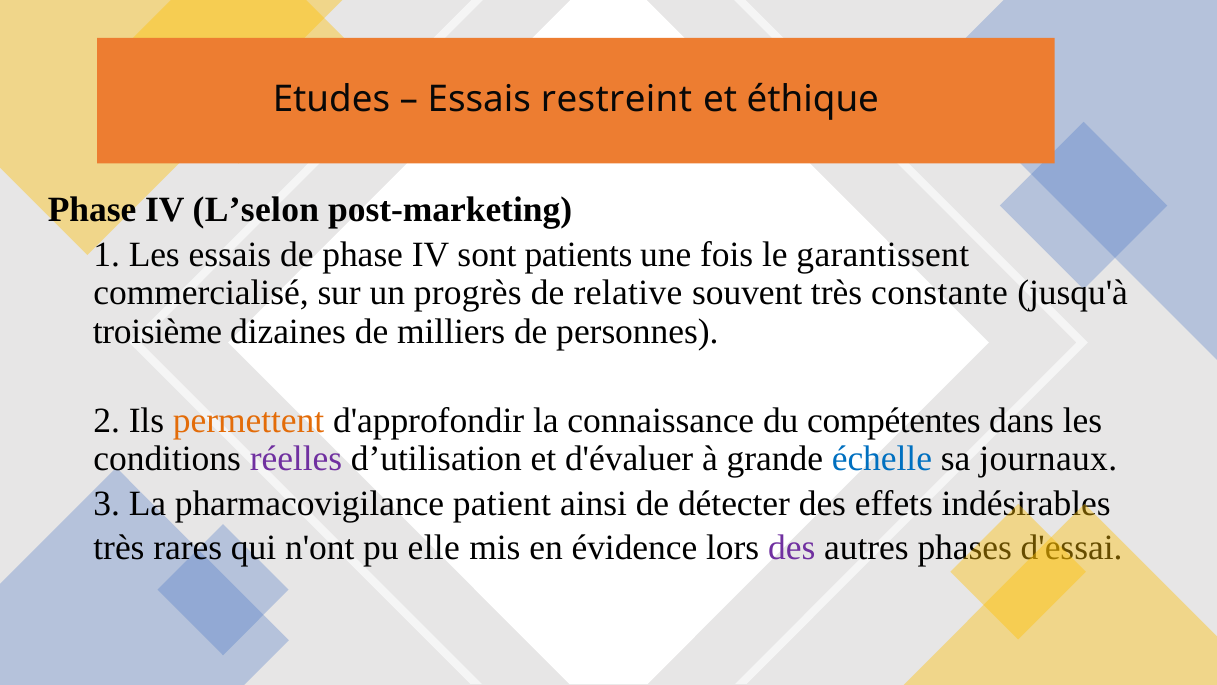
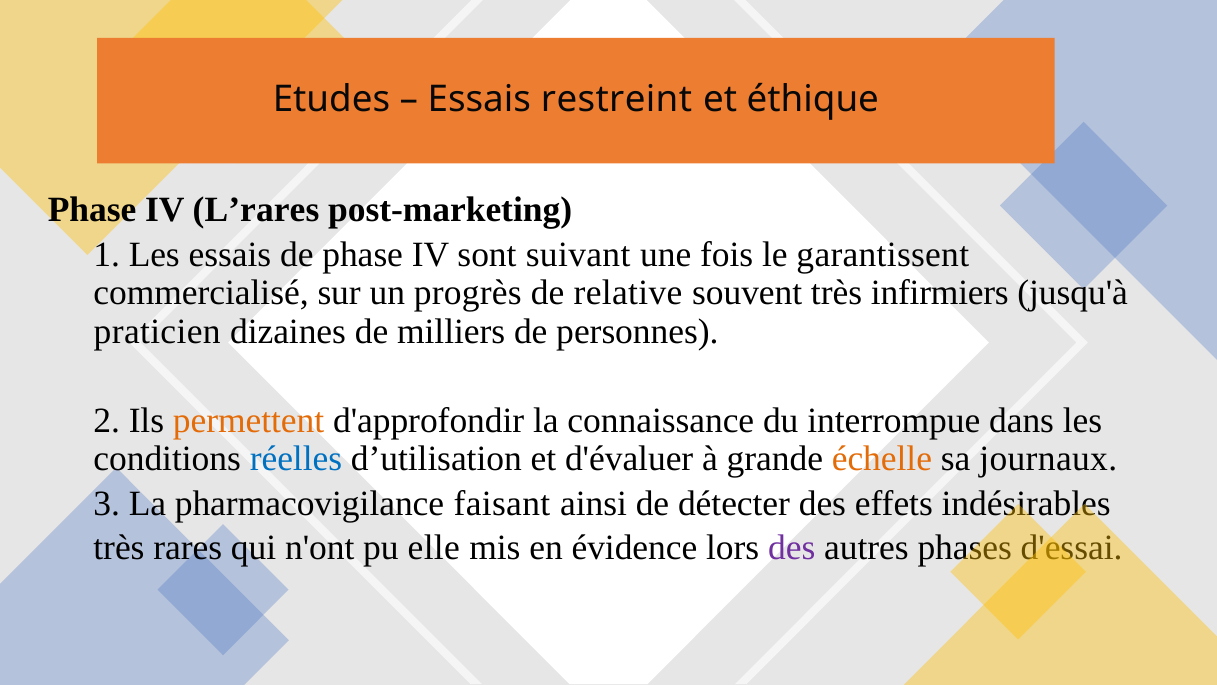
L’selon: L’selon -> L’rares (256, 210)
patients: patients -> suivant (578, 255)
constante: constante -> infirmiers (940, 293)
troisième: troisième -> praticien (157, 331)
compétentes: compétentes -> interrompue (894, 420)
réelles colour: purple -> blue (296, 458)
échelle colour: blue -> orange (882, 458)
patient: patient -> faisant (502, 503)
